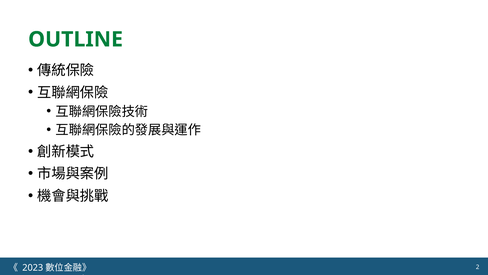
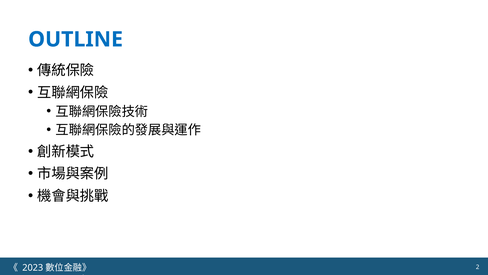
OUTLINE colour: green -> blue (76, 39)
